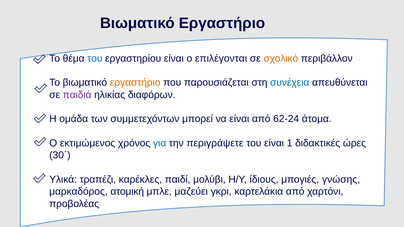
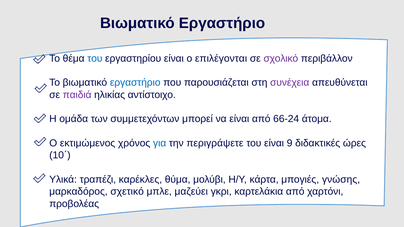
σχολικό colour: orange -> purple (281, 58)
εργαστήριο colour: orange -> blue (135, 83)
συνέχεια colour: blue -> purple (290, 83)
διαφόρων: διαφόρων -> αντίστοιχο (152, 95)
62-24: 62-24 -> 66-24 (286, 119)
1: 1 -> 9 (290, 143)
30΄: 30΄ -> 10΄ (60, 155)
παιδί: παιδί -> θύμα (178, 180)
ίδιους: ίδιους -> κάρτα (264, 180)
ατομική: ατομική -> σχετικό (127, 192)
